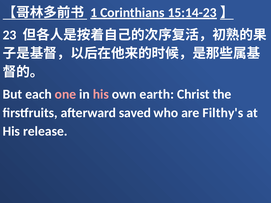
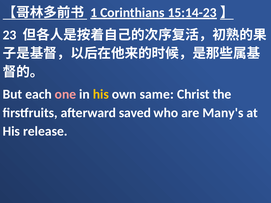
his colour: pink -> yellow (101, 94)
earth: earth -> same (157, 94)
Filthy's: Filthy's -> Many's (223, 113)
